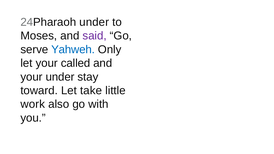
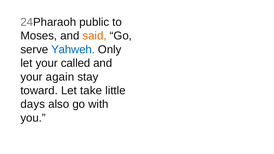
24Pharaoh under: under -> public (94, 22)
said colour: purple -> orange (95, 36)
your under: under -> again (60, 77)
work: work -> days (33, 104)
